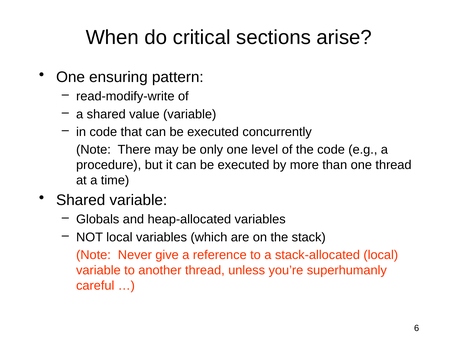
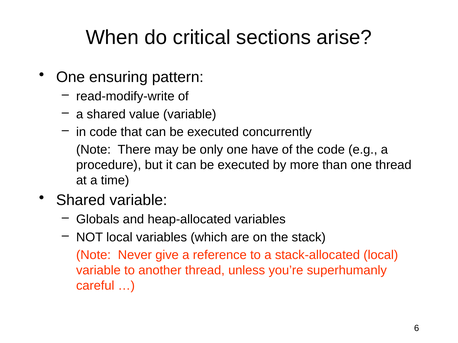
level: level -> have (265, 150)
